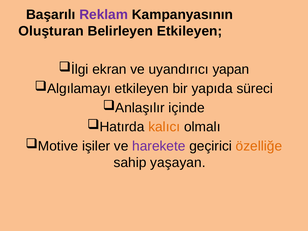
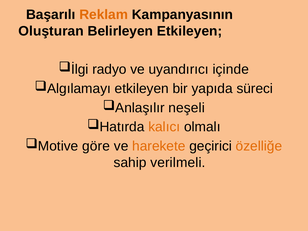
Reklam colour: purple -> orange (104, 15)
ekran: ekran -> radyo (109, 69)
yapan: yapan -> içinde (231, 69)
içinde: içinde -> neşeli (187, 108)
işiler: işiler -> göre (96, 146)
harekete colour: purple -> orange (159, 146)
yaşayan: yaşayan -> verilmeli (178, 163)
